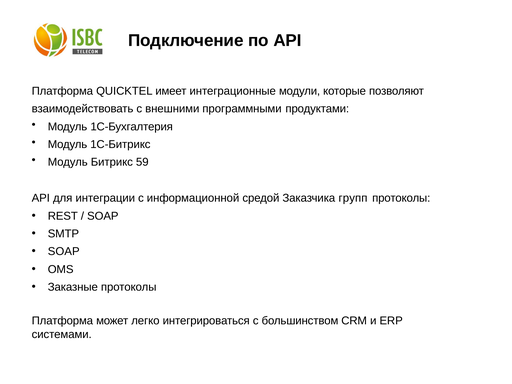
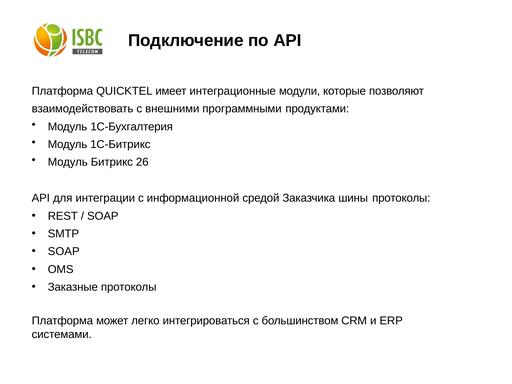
59: 59 -> 26 (142, 162)
групп: групп -> шины (353, 198)
